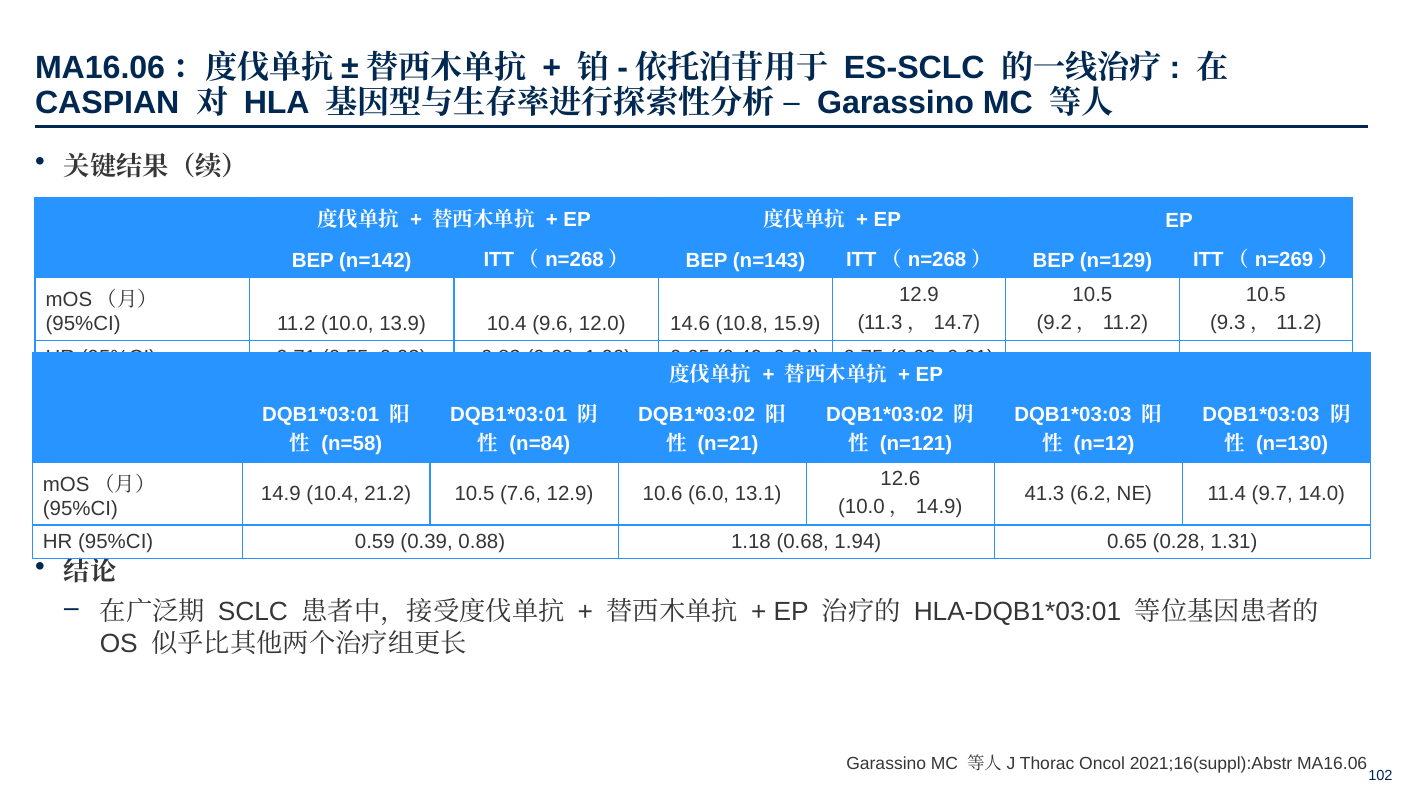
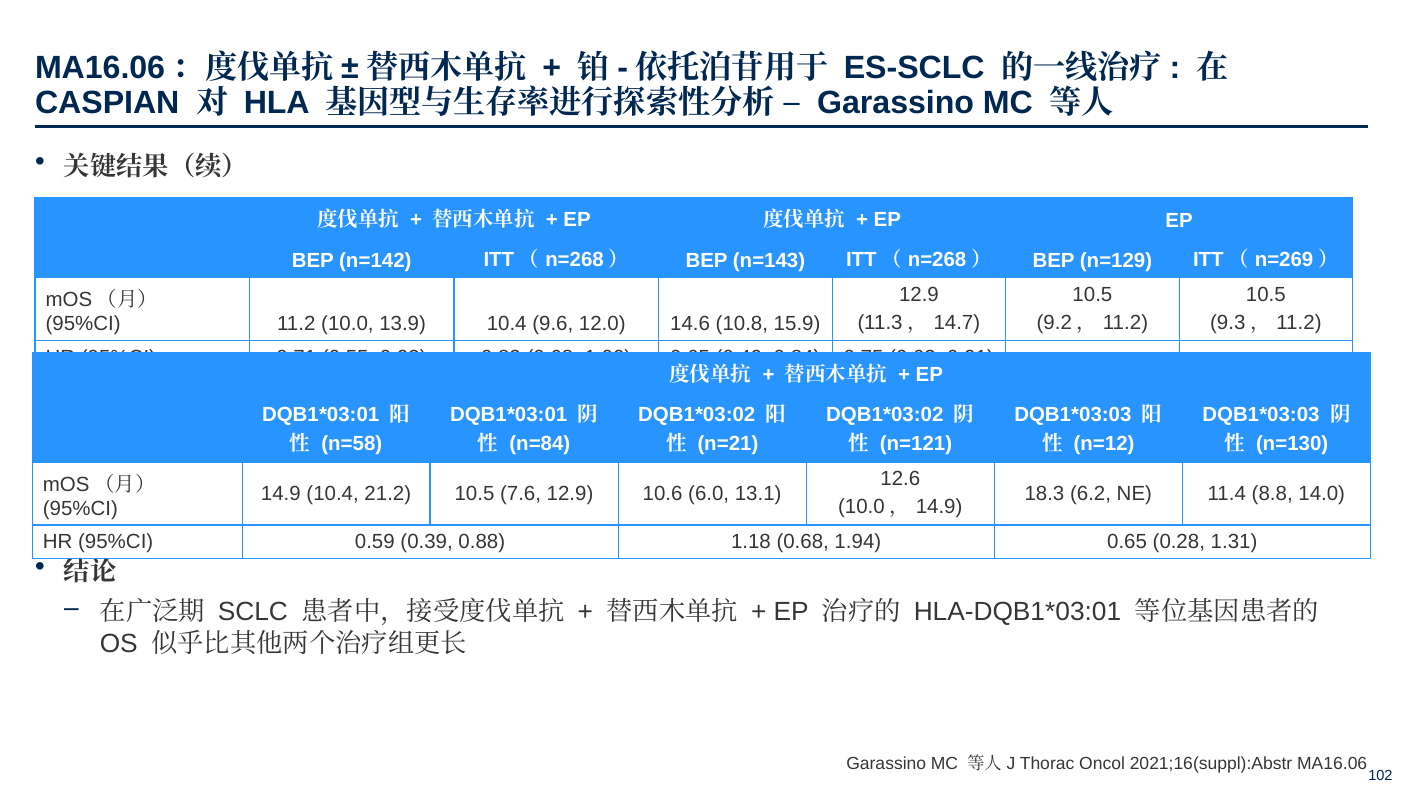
41.3: 41.3 -> 18.3 (1044, 494)
9.7: 9.7 -> 8.8 (1272, 494)
